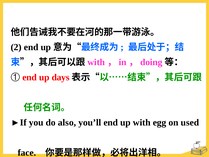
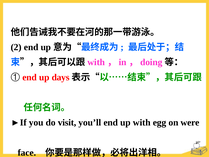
also: also -> visit (67, 122)
used: used -> were (190, 122)
